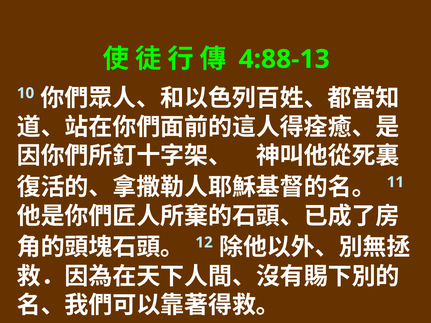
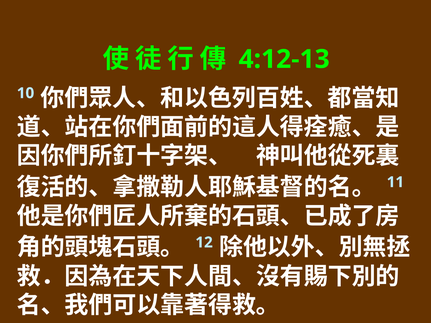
4:88-13: 4:88-13 -> 4:12-13 (284, 59)
